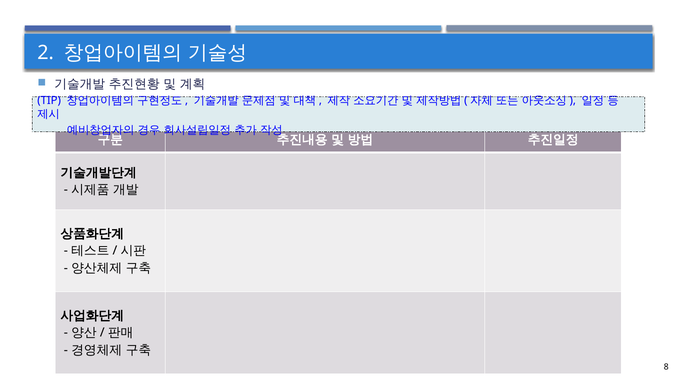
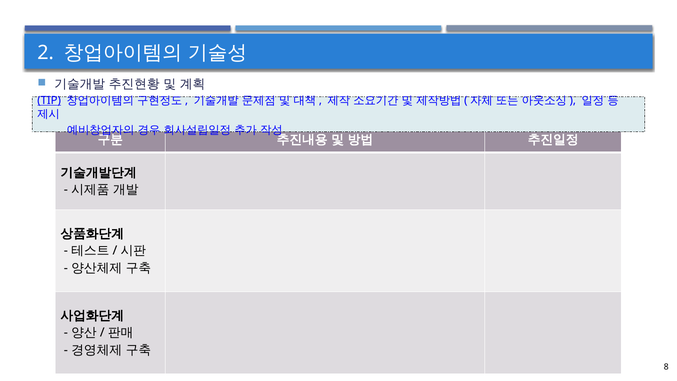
TIP underline: none -> present (49, 100)
